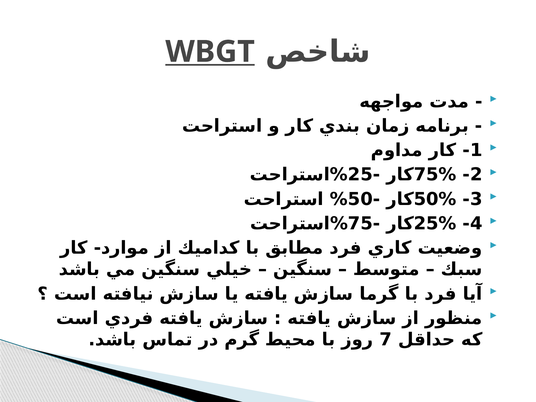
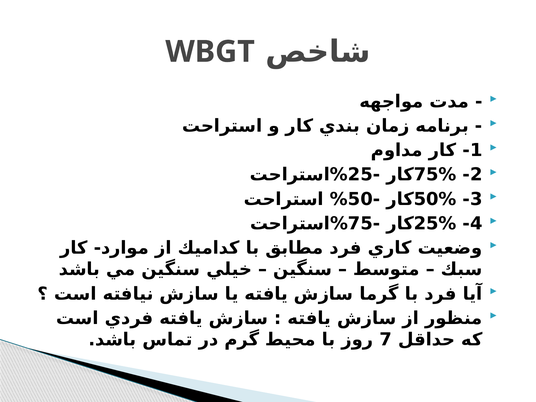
WBGT underline: present -> none (210, 52)
